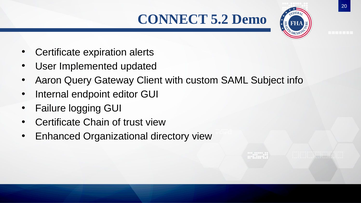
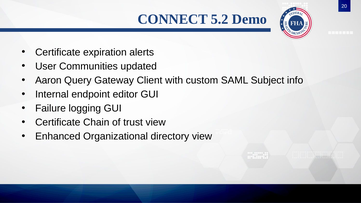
Implemented: Implemented -> Communities (88, 66)
